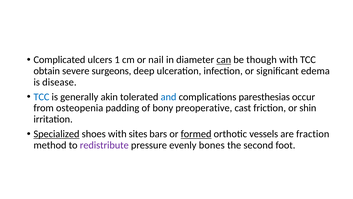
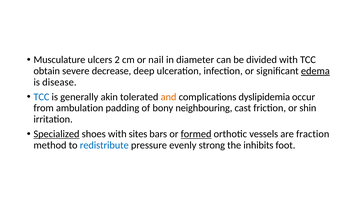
Complicated: Complicated -> Musculature (59, 60)
1: 1 -> 2 (117, 60)
can underline: present -> none (224, 60)
though: though -> divided (262, 60)
surgeons: surgeons -> decrease (111, 71)
edema underline: none -> present (315, 71)
and colour: blue -> orange (169, 97)
paresthesias: paresthesias -> dyslipidemia (264, 97)
osteopenia: osteopenia -> ambulation (80, 108)
preoperative: preoperative -> neighbouring (204, 108)
redistribute colour: purple -> blue (104, 145)
bones: bones -> strong (212, 145)
second: second -> inhibits (258, 145)
